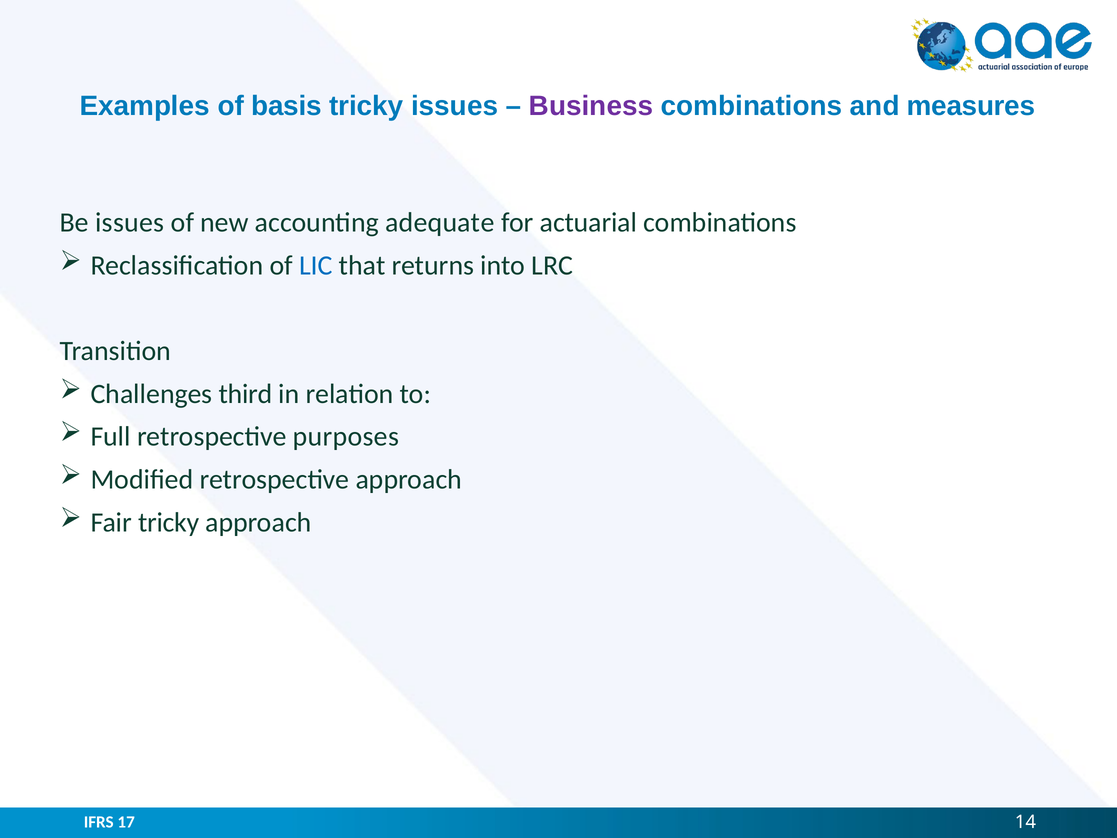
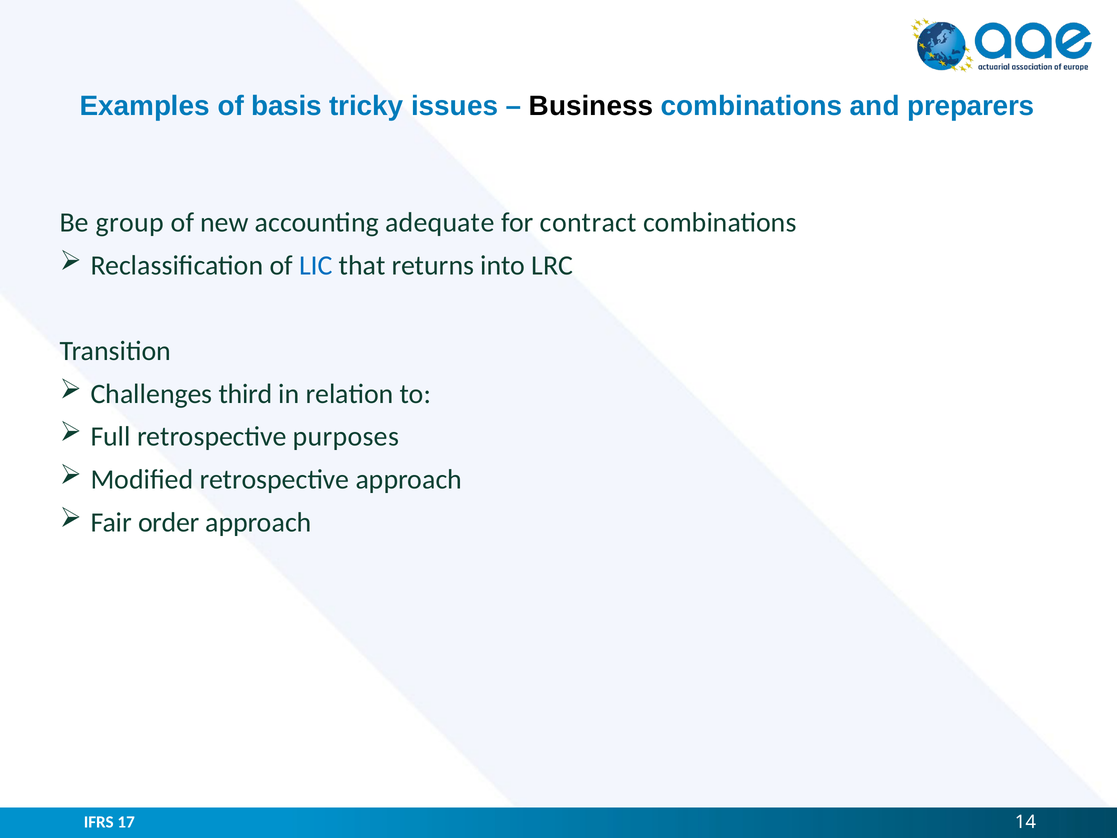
Business colour: purple -> black (591, 106)
measures: measures -> preparers (971, 106)
Be issues: issues -> group (130, 222)
actuarial: actuarial -> contract (588, 222)
Fair tricky: tricky -> order (169, 522)
